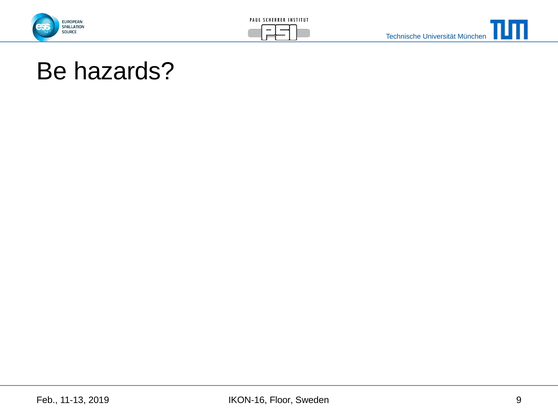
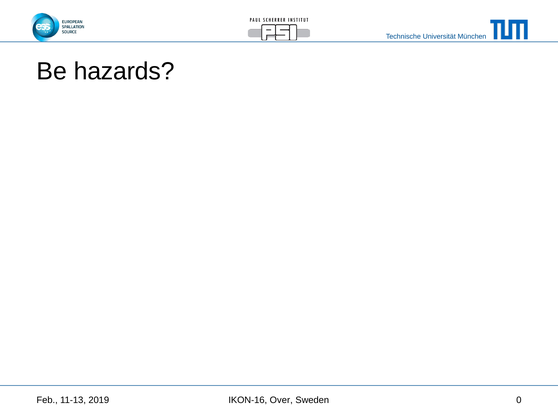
Floor: Floor -> Over (281, 401)
9: 9 -> 0 (519, 401)
